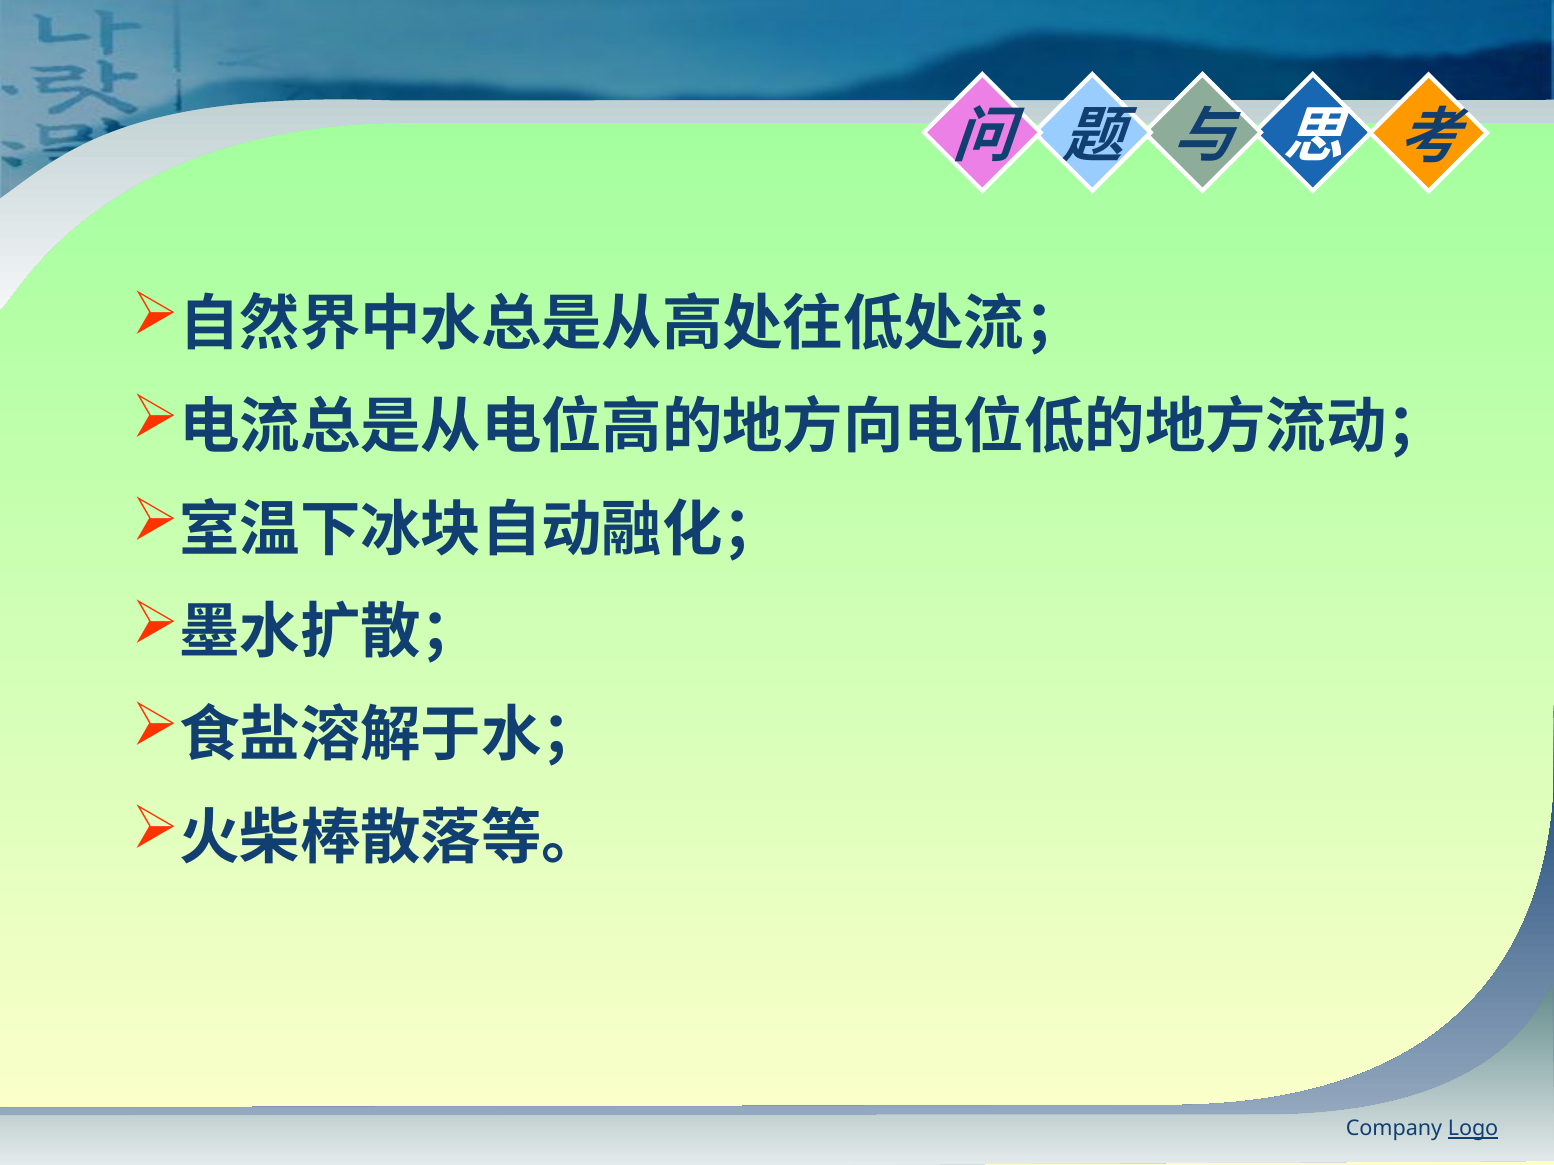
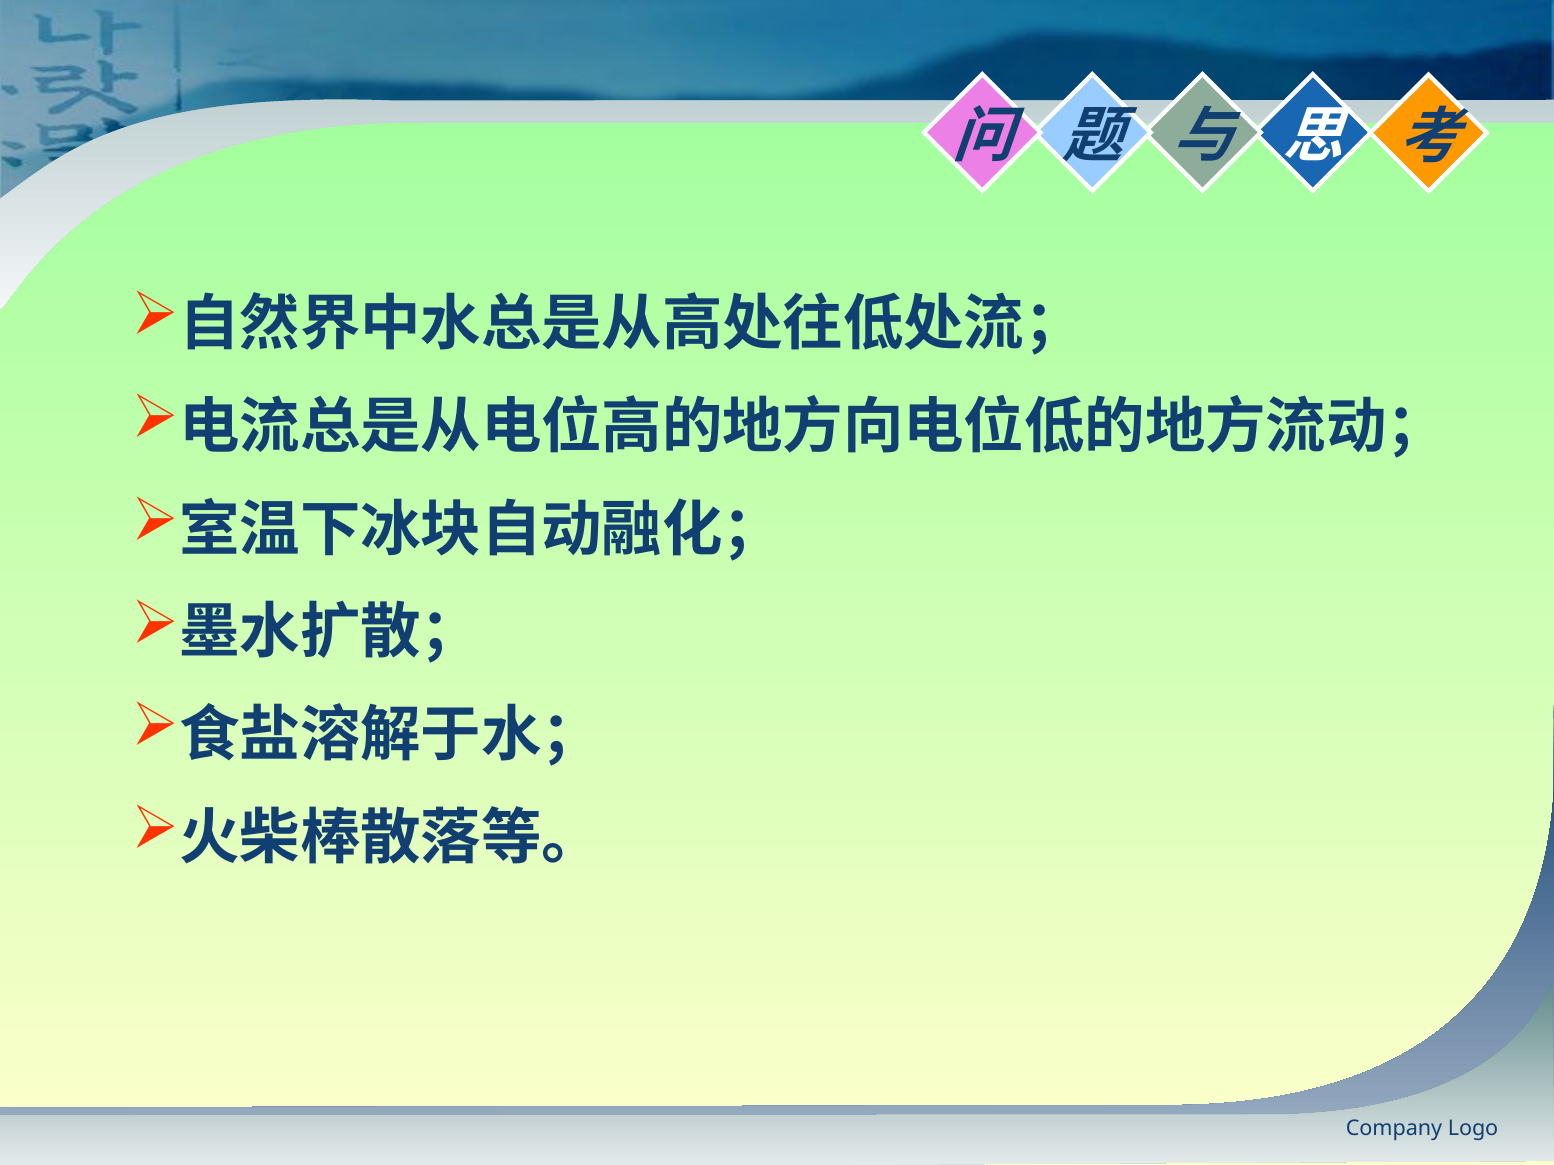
Logo underline: present -> none (1473, 1129)
